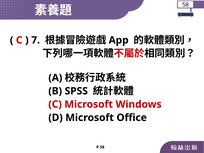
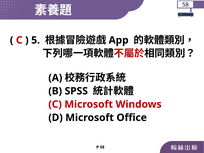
7: 7 -> 5 (36, 40)
